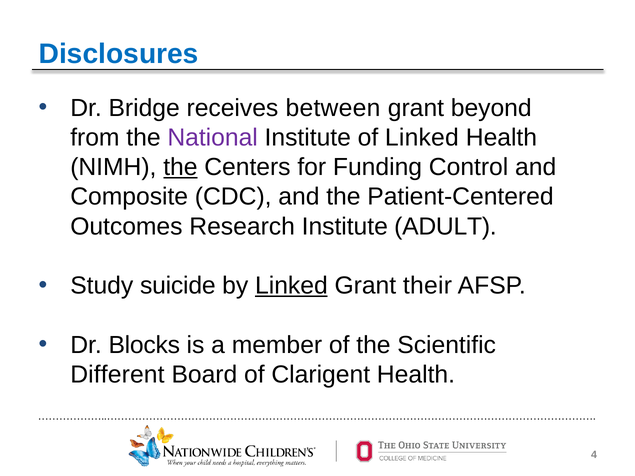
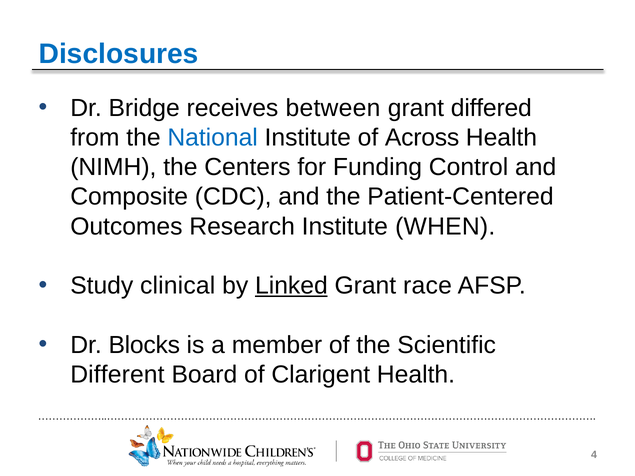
beyond: beyond -> differed (491, 108)
National colour: purple -> blue (213, 138)
of Linked: Linked -> Across (422, 138)
the underline: present -> none (180, 167)
ADULT: ADULT -> WHEN (445, 227)
suicide: suicide -> clinical (178, 286)
their: their -> race (427, 286)
